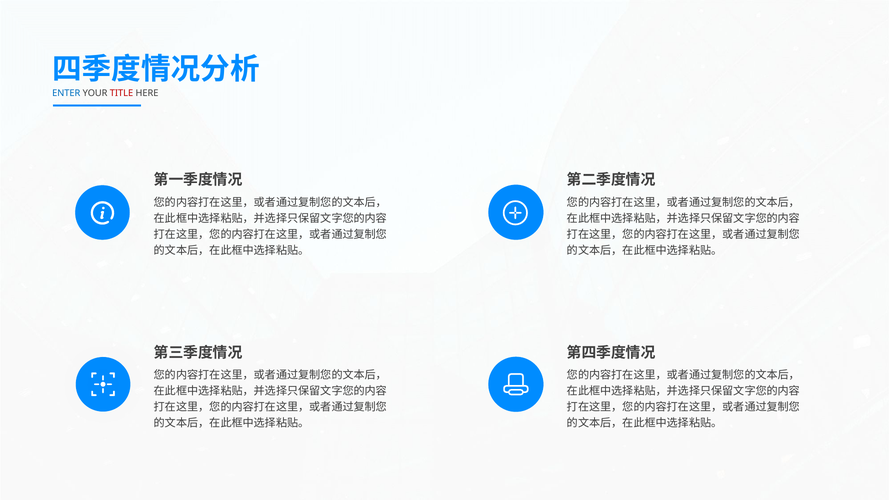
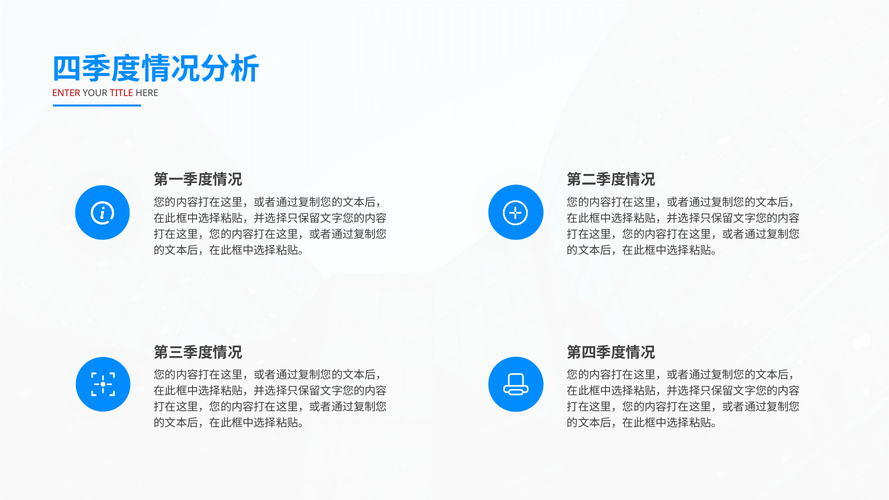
ENTER colour: blue -> red (66, 93)
